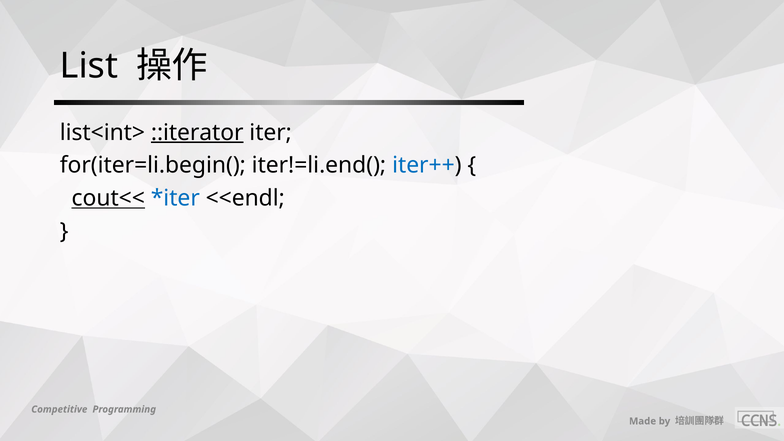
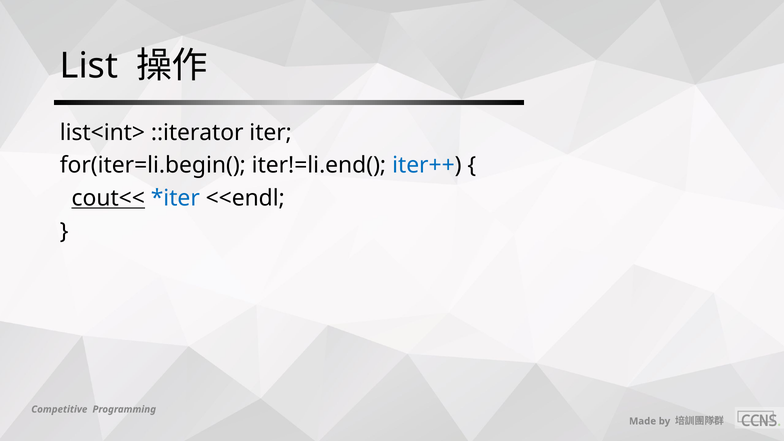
::iterator underline: present -> none (197, 133)
